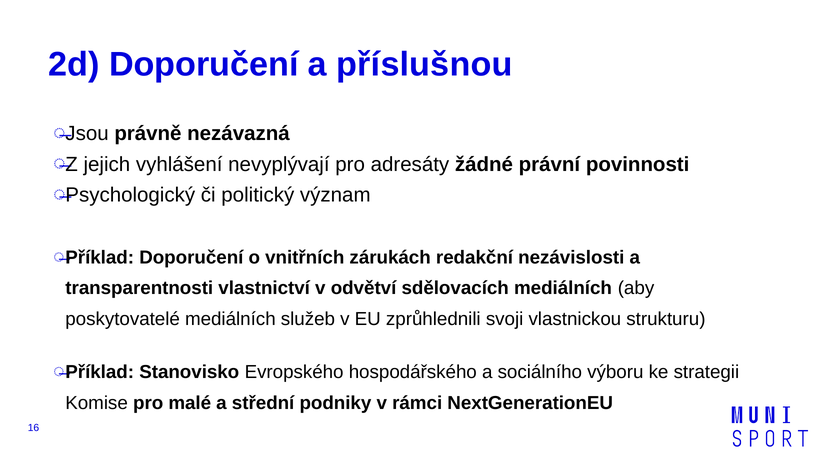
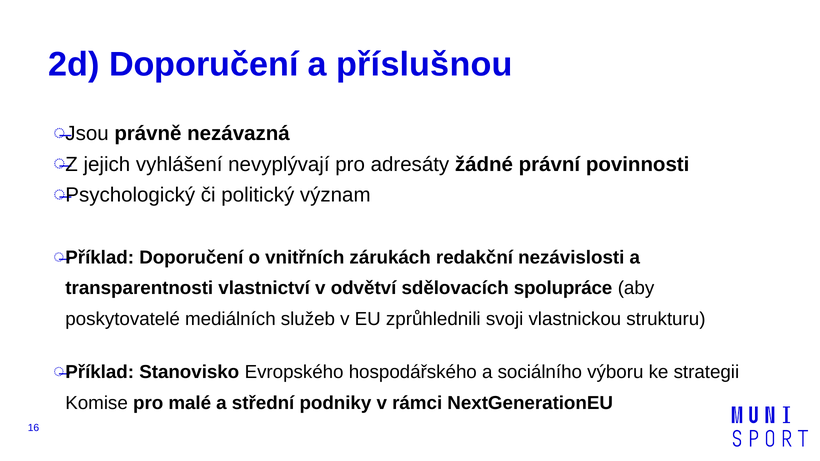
sdělovacích mediálních: mediálních -> spolupráce (563, 288)
